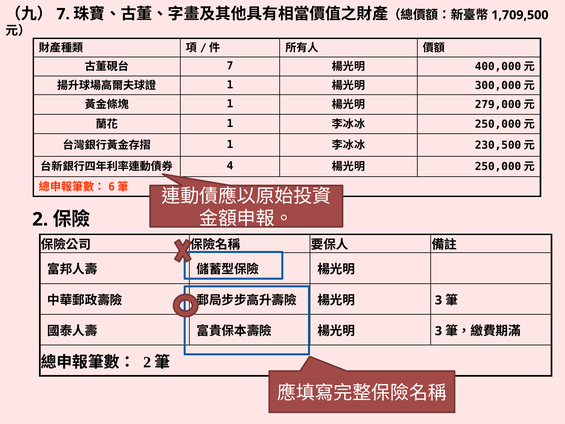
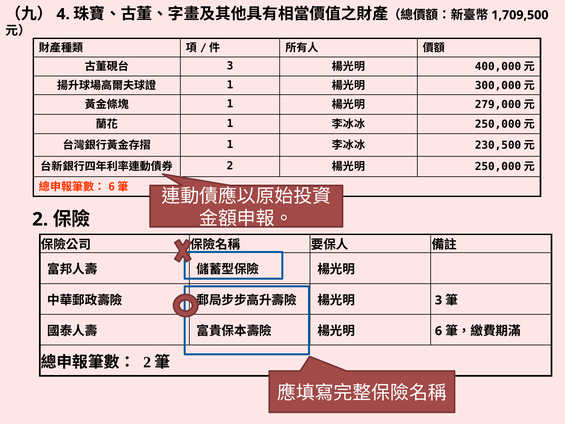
7: 7 -> 4 (63, 14)
7: 7 -> 3 (230, 66)
4: 4 -> 2 (230, 166)
3: 3 -> 6 (438, 331)
